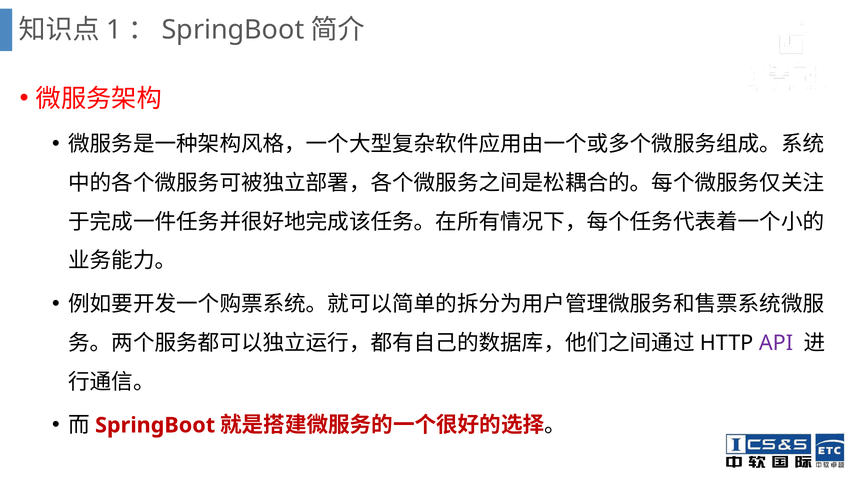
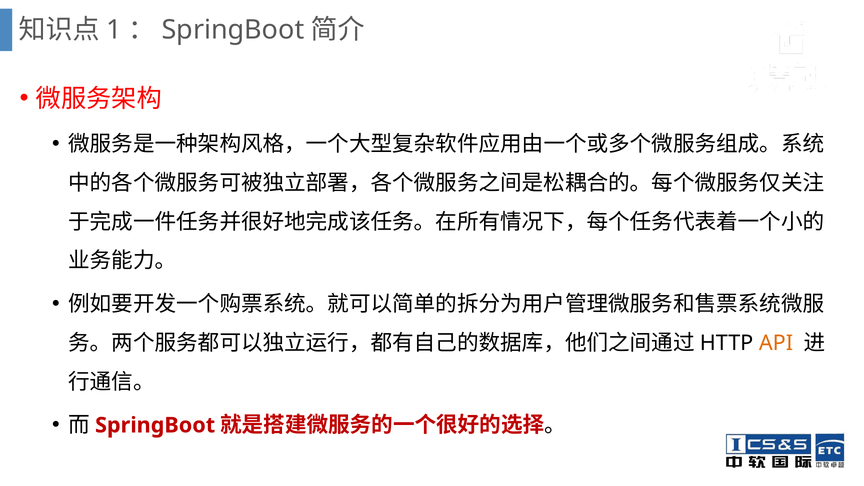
API colour: purple -> orange (776, 343)
